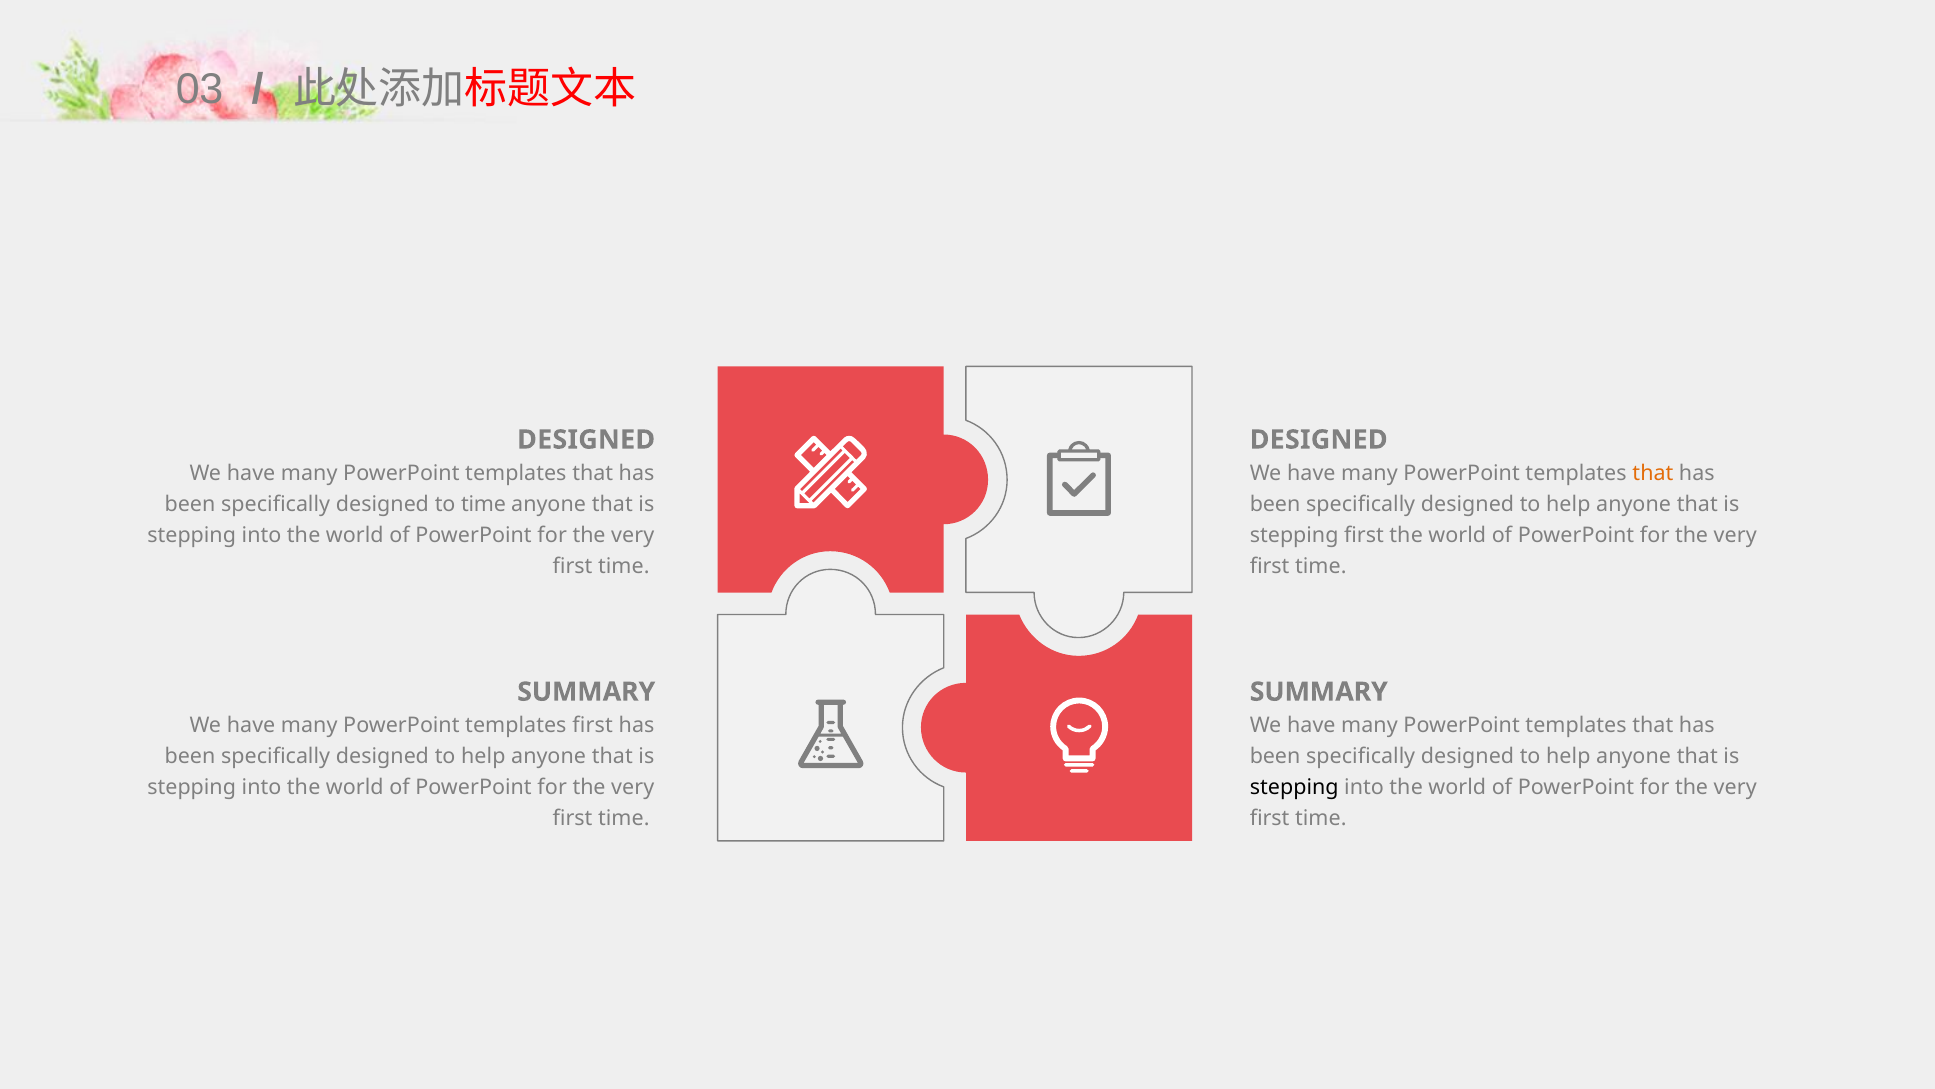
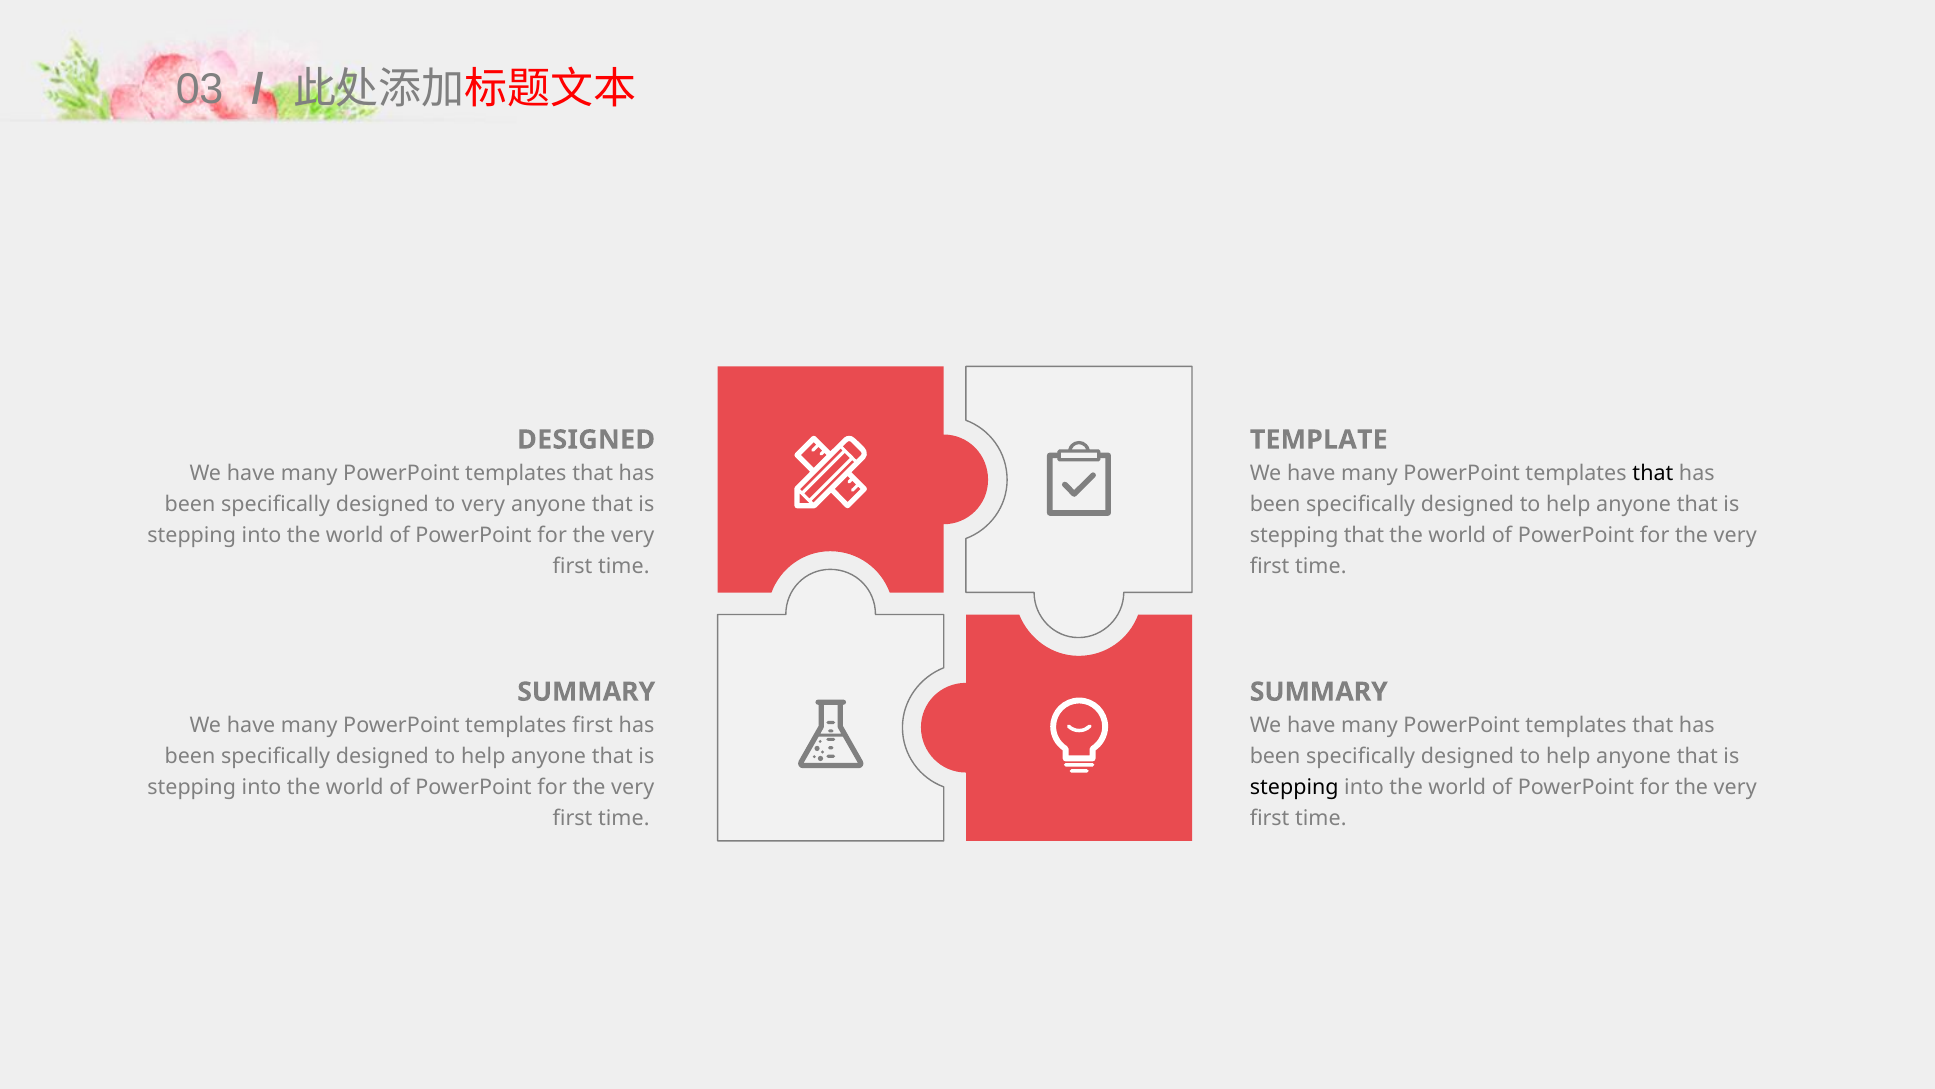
DESIGNED: DESIGNED -> TEMPLATE (1319, 440)
that colour: orange -> black (1653, 473)
to time: time -> very (483, 504)
stepping first: first -> that (1364, 535)
